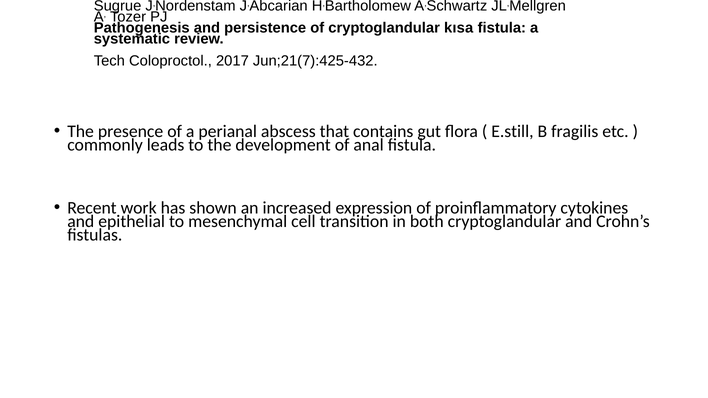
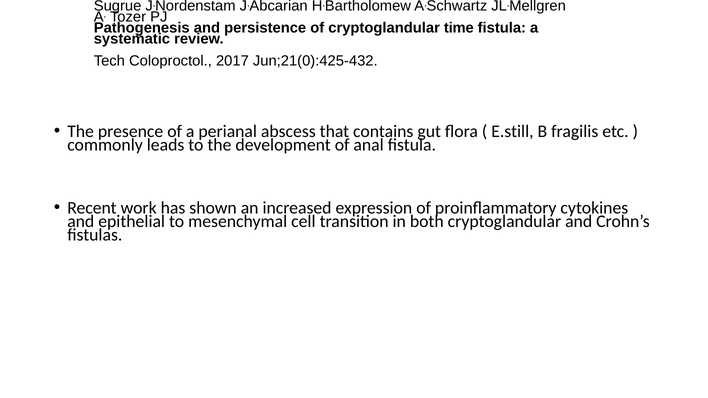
kısa: kısa -> time (459, 28)
Jun;21(7):425-432: Jun;21(7):425-432 -> Jun;21(0):425-432 (315, 61)
